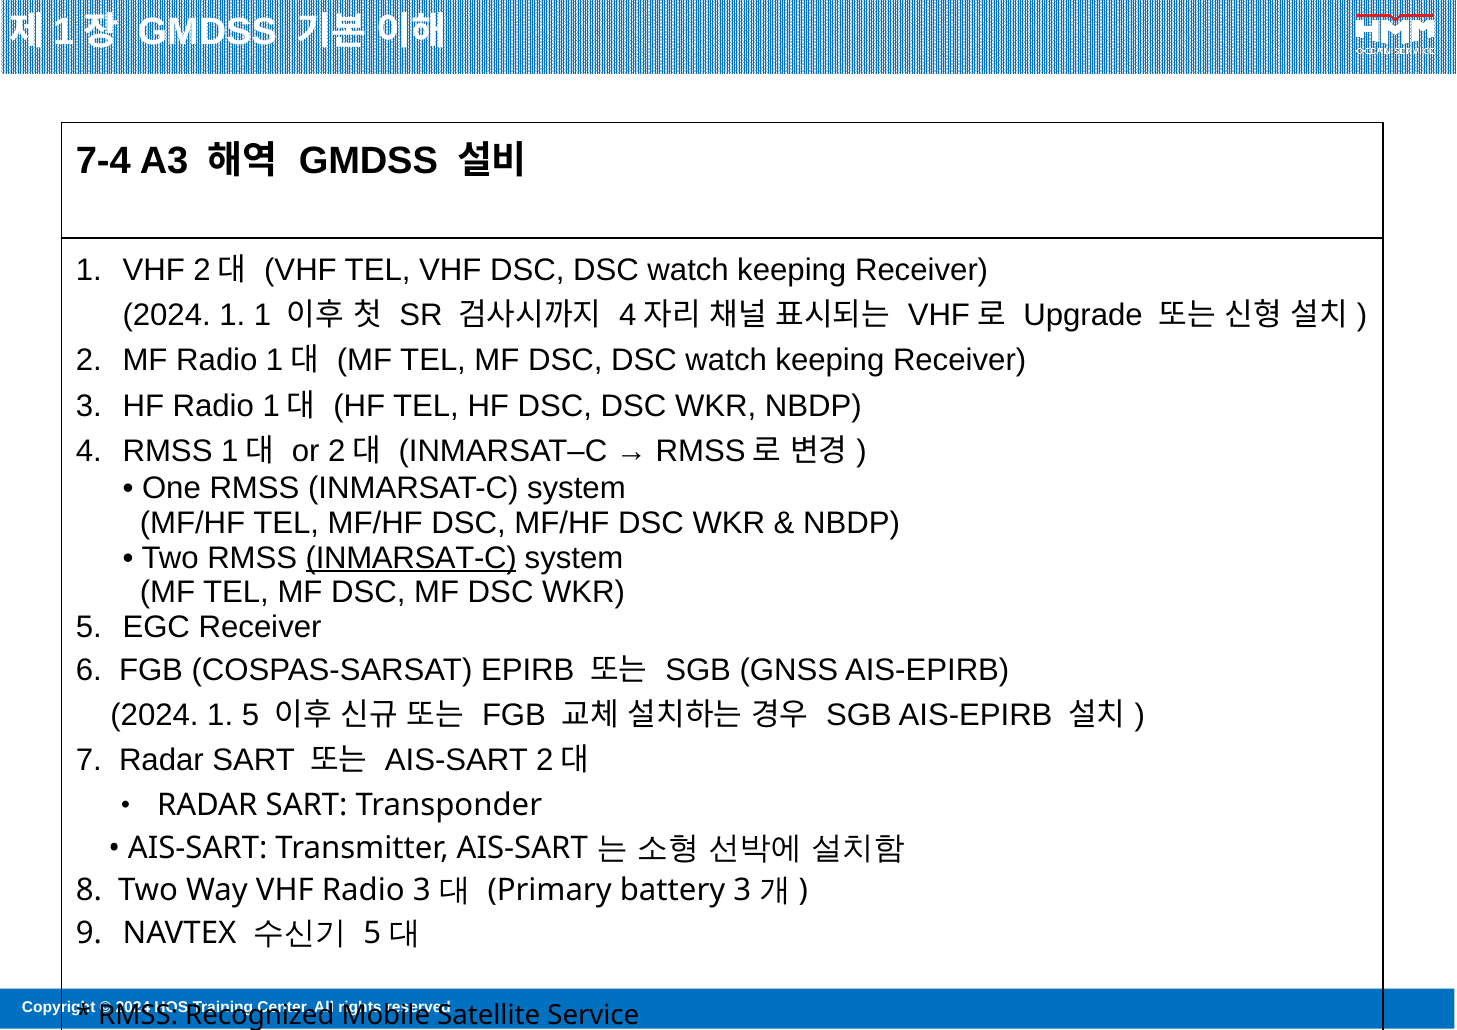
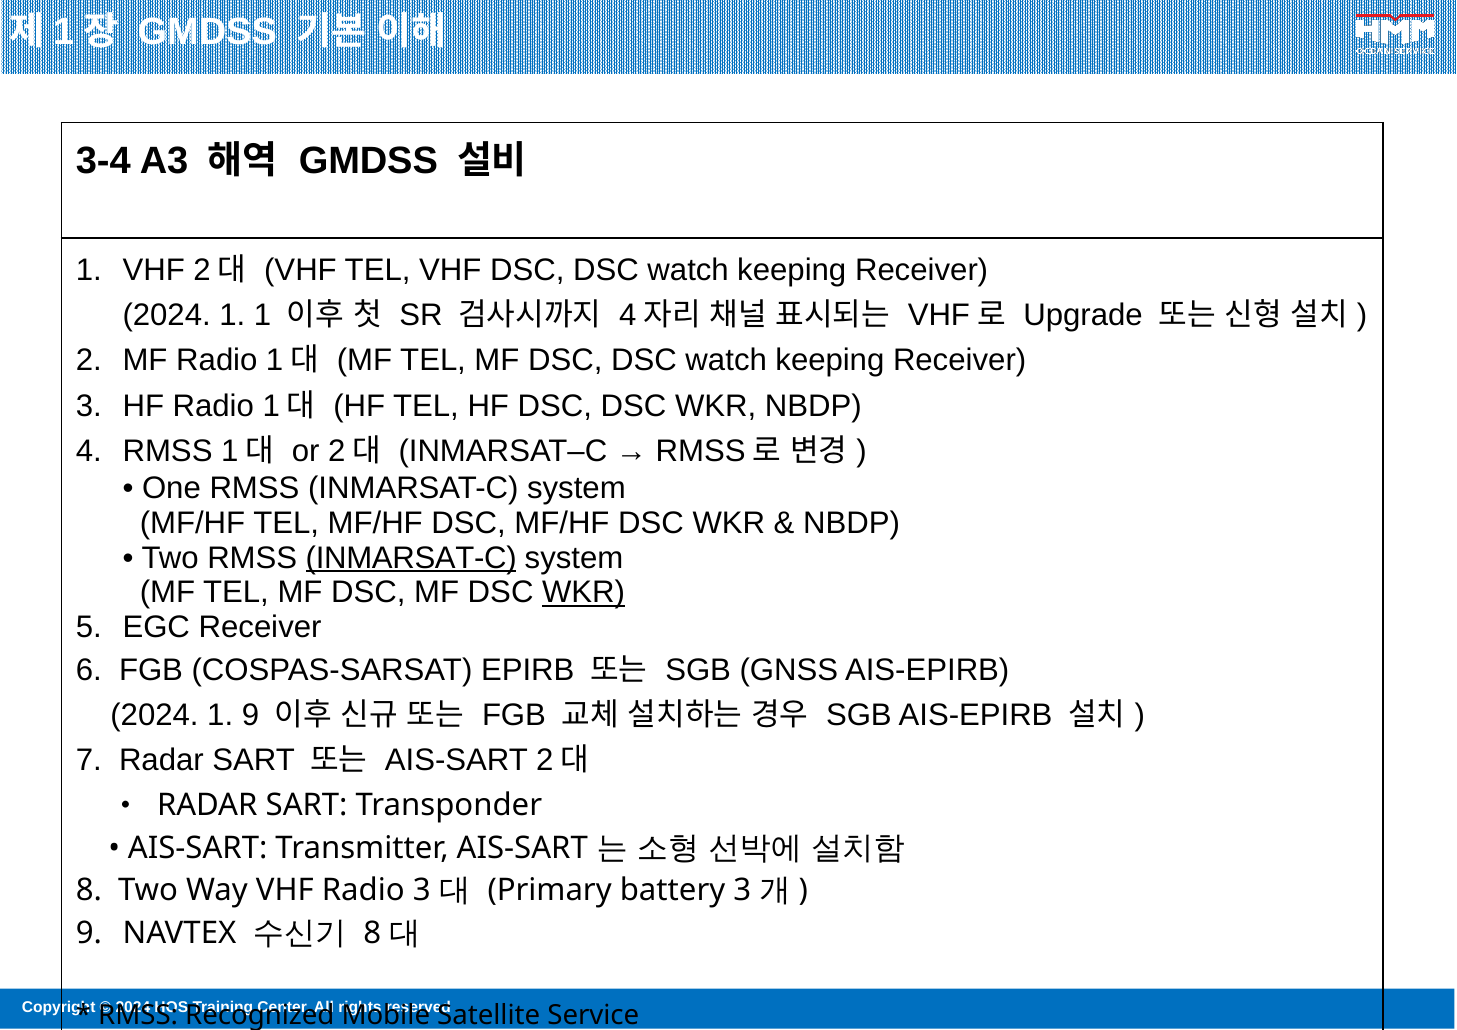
7-4: 7-4 -> 3-4 (103, 161)
WKR underline: none -> present (584, 593)
1 5: 5 -> 9 (250, 715)
5: 5 -> 8 (372, 933)
